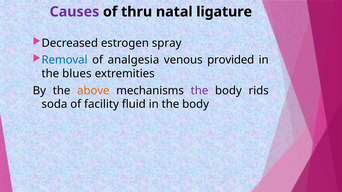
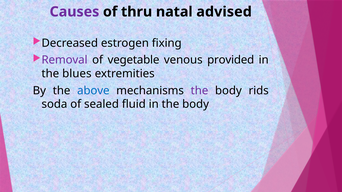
ligature: ligature -> advised (224, 12)
spray: spray -> fixing (167, 43)
Removal colour: blue -> purple (65, 60)
analgesia: analgesia -> vegetable (134, 60)
above colour: orange -> blue (93, 91)
facility: facility -> sealed (101, 104)
